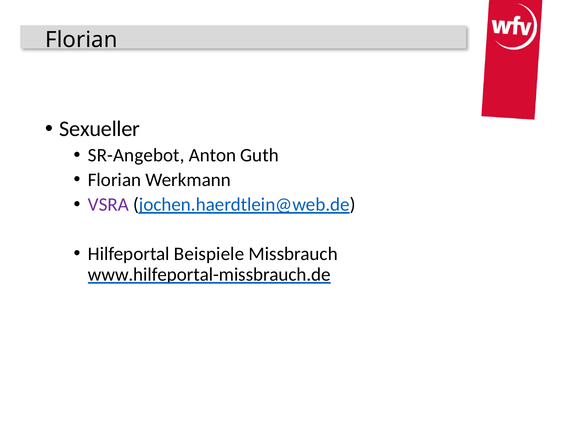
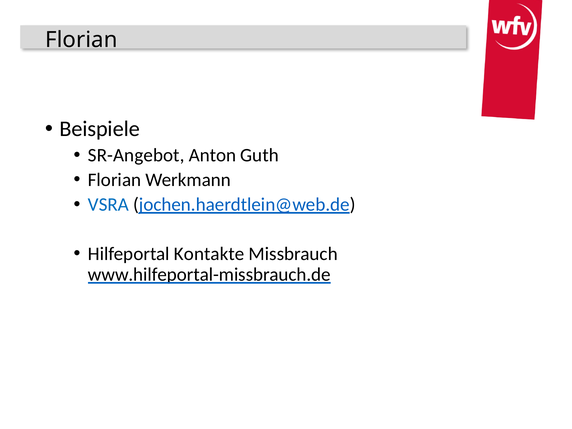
Sexueller: Sexueller -> Beispiele (100, 129)
VSRA colour: purple -> blue (108, 205)
Beispiele: Beispiele -> Kontakte (209, 254)
